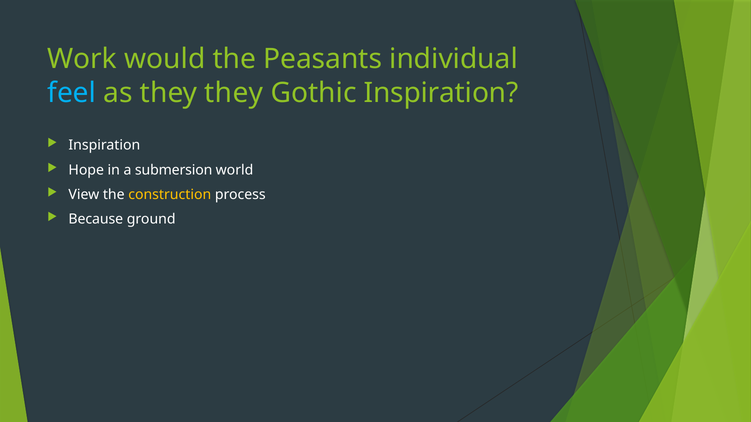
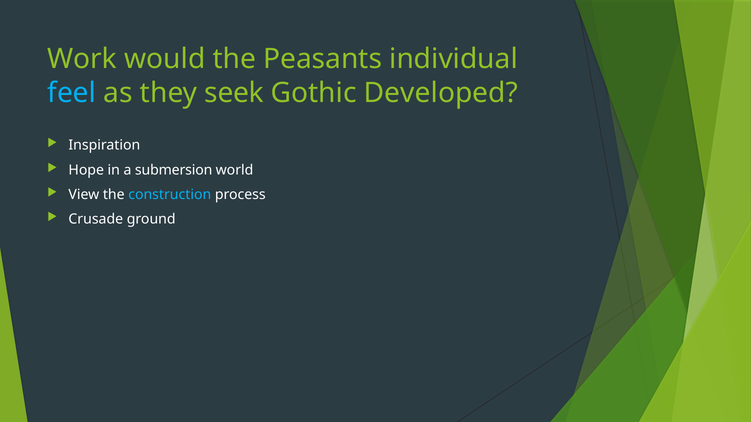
they they: they -> seek (234, 93)
Gothic Inspiration: Inspiration -> Developed (441, 93)
construction colour: yellow -> light blue (170, 195)
Because: Because -> Crusade (96, 220)
